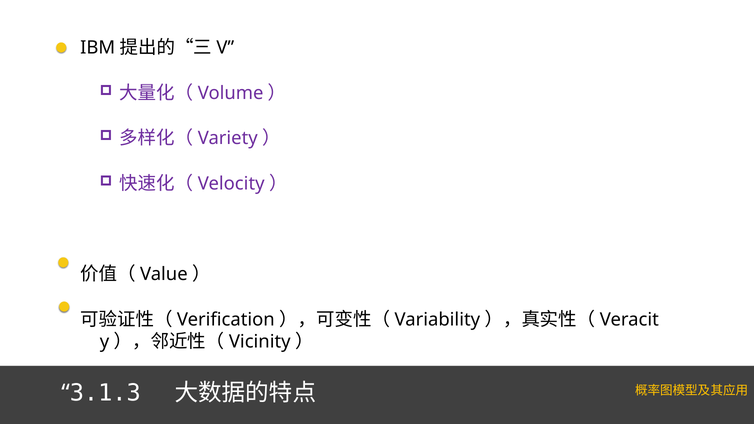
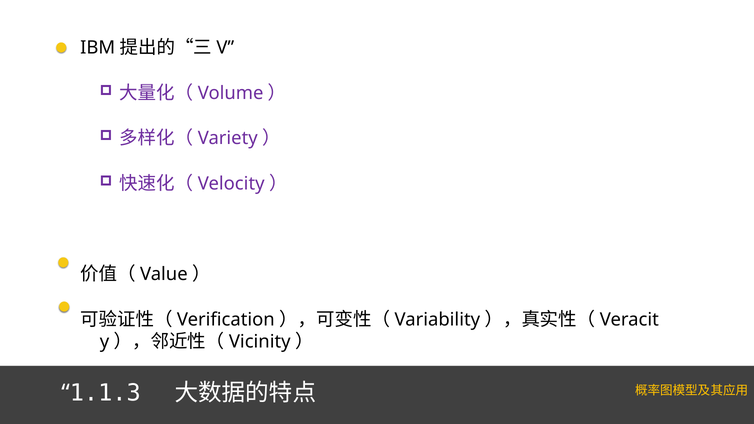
3.1.3: 3.1.3 -> 1.1.3 (105, 393)
